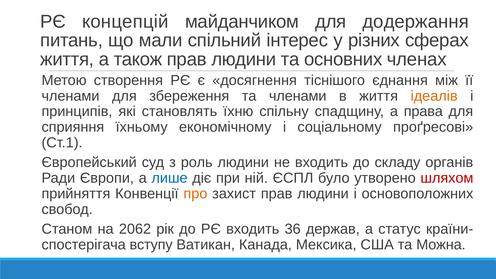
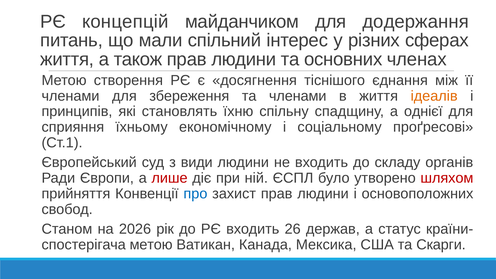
права: права -> однієї (423, 112)
роль: роль -> види (197, 163)
лише colour: blue -> red (170, 178)
про colour: orange -> blue (195, 194)
2062: 2062 -> 2026 (135, 229)
36: 36 -> 26 (293, 229)
вступу: вступу -> метою (151, 245)
Можна: Можна -> Скарги (441, 245)
